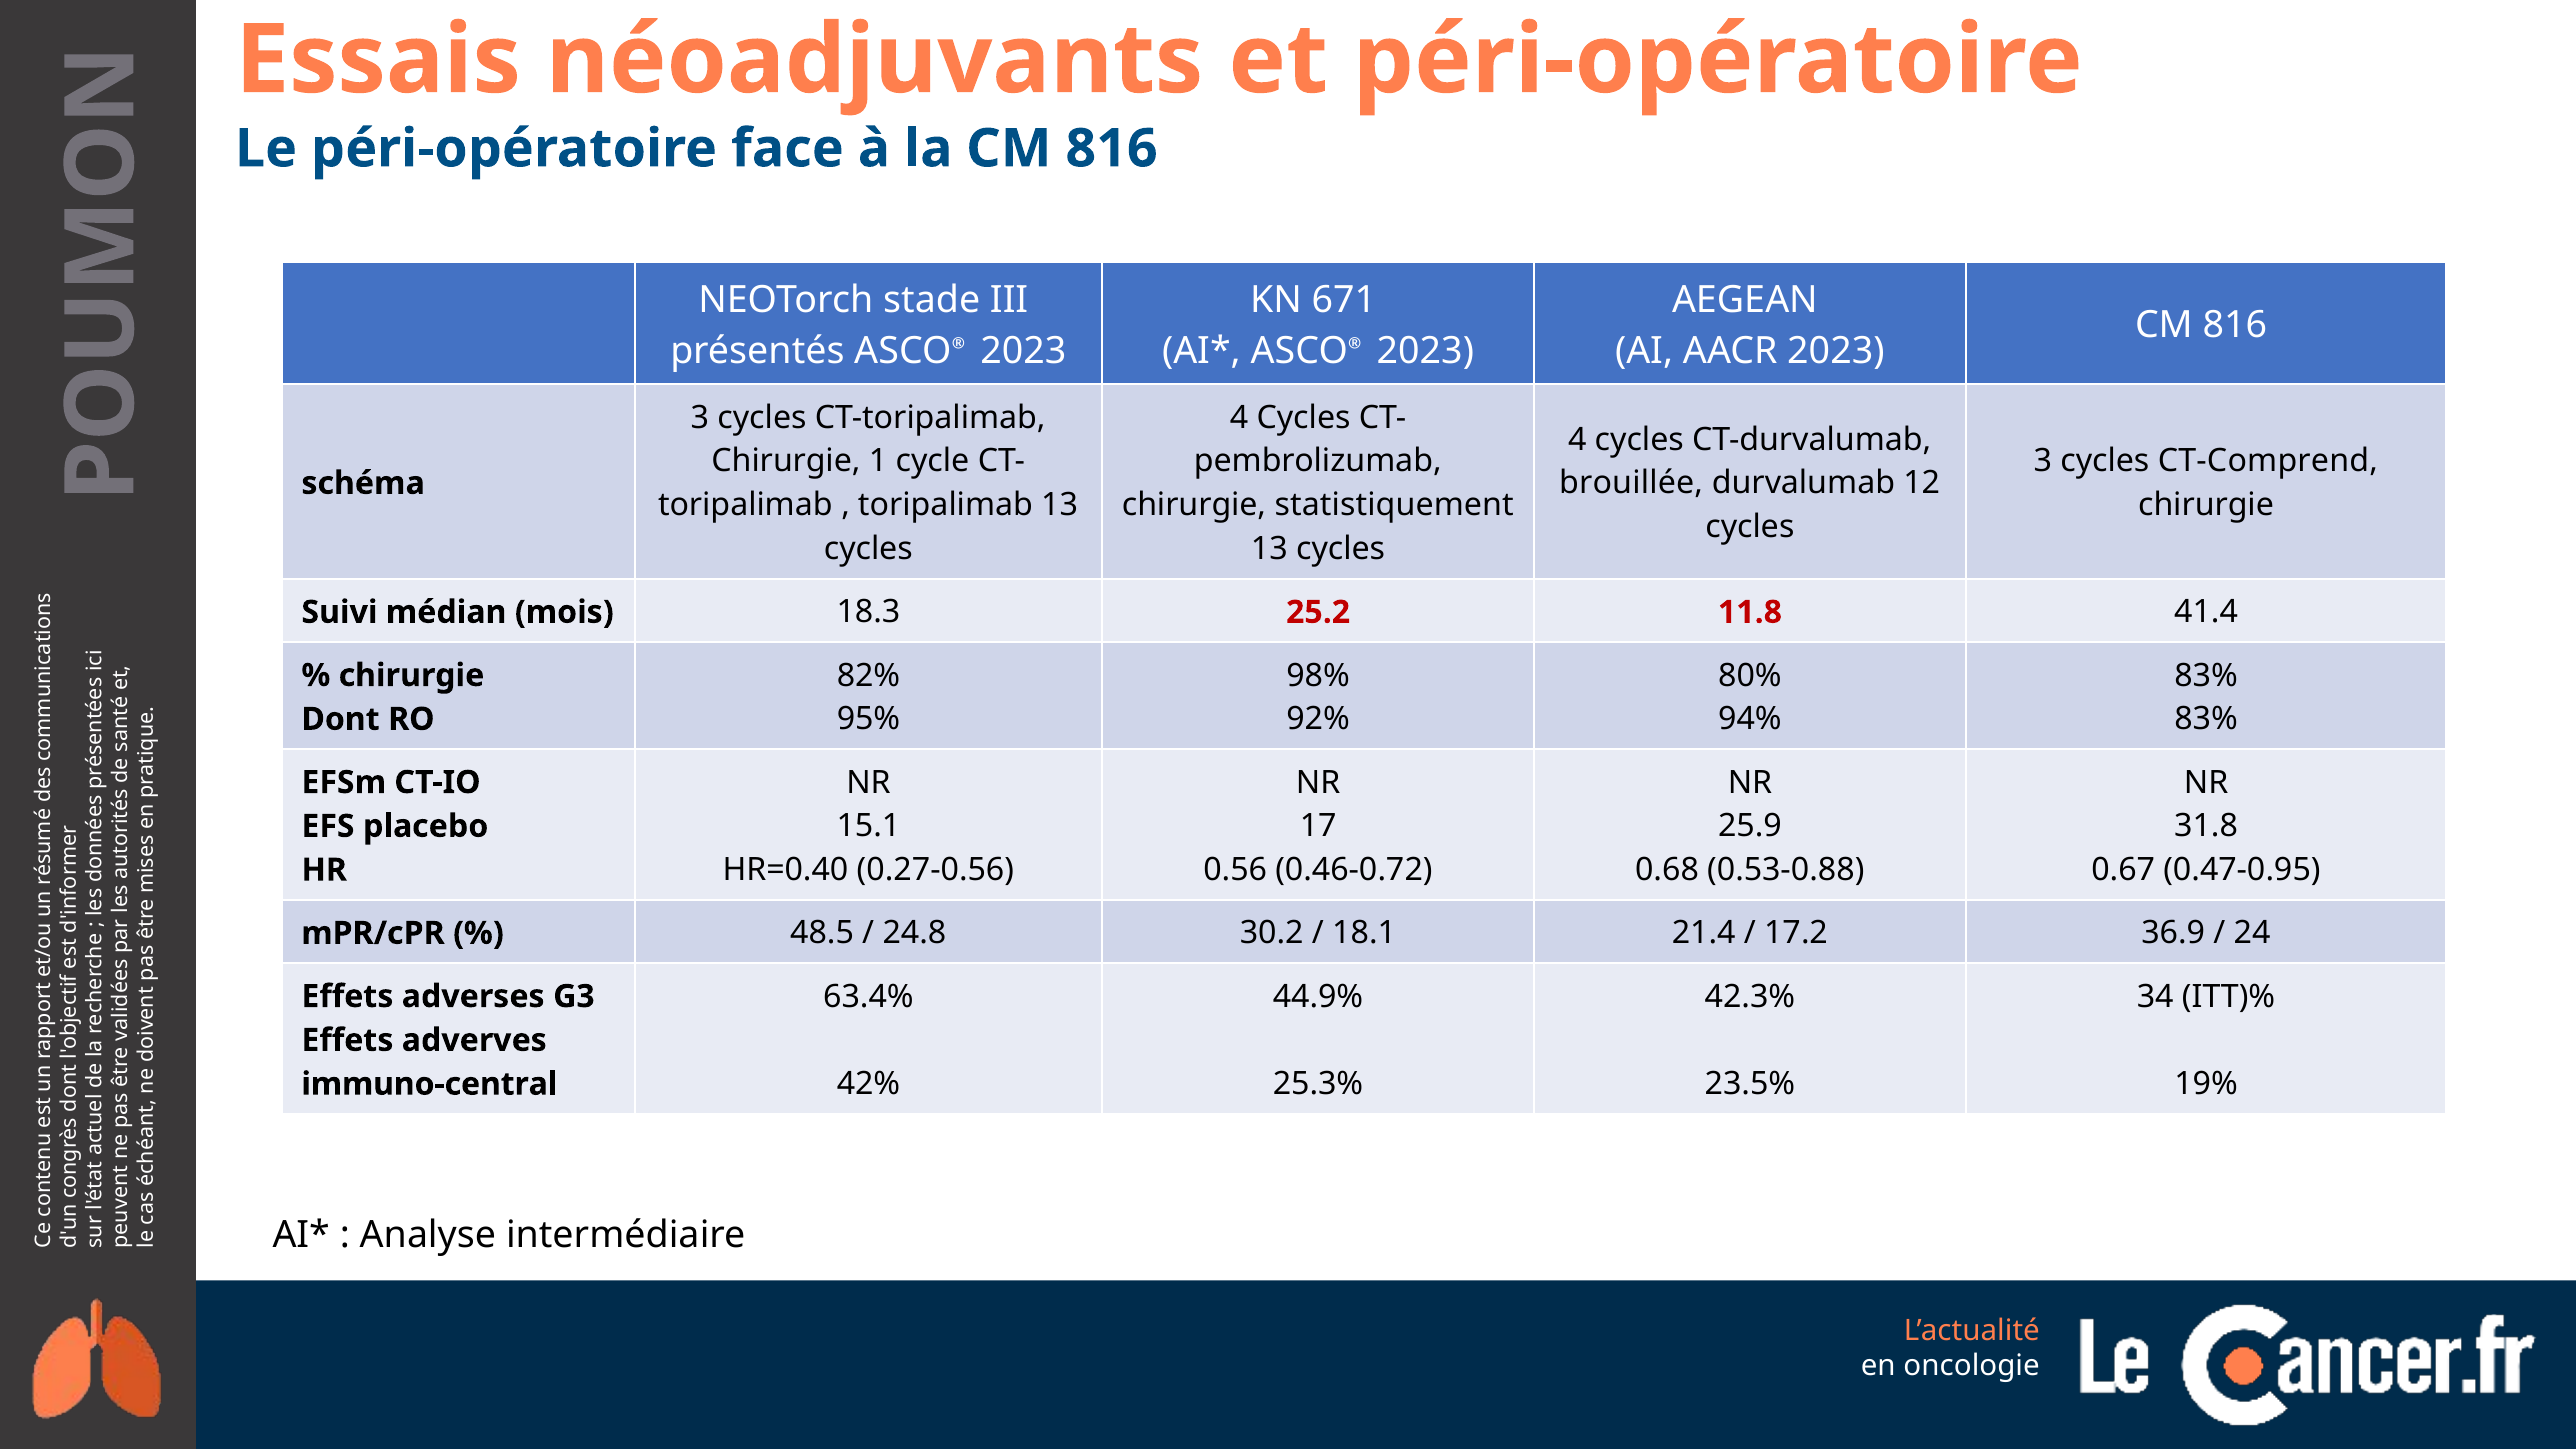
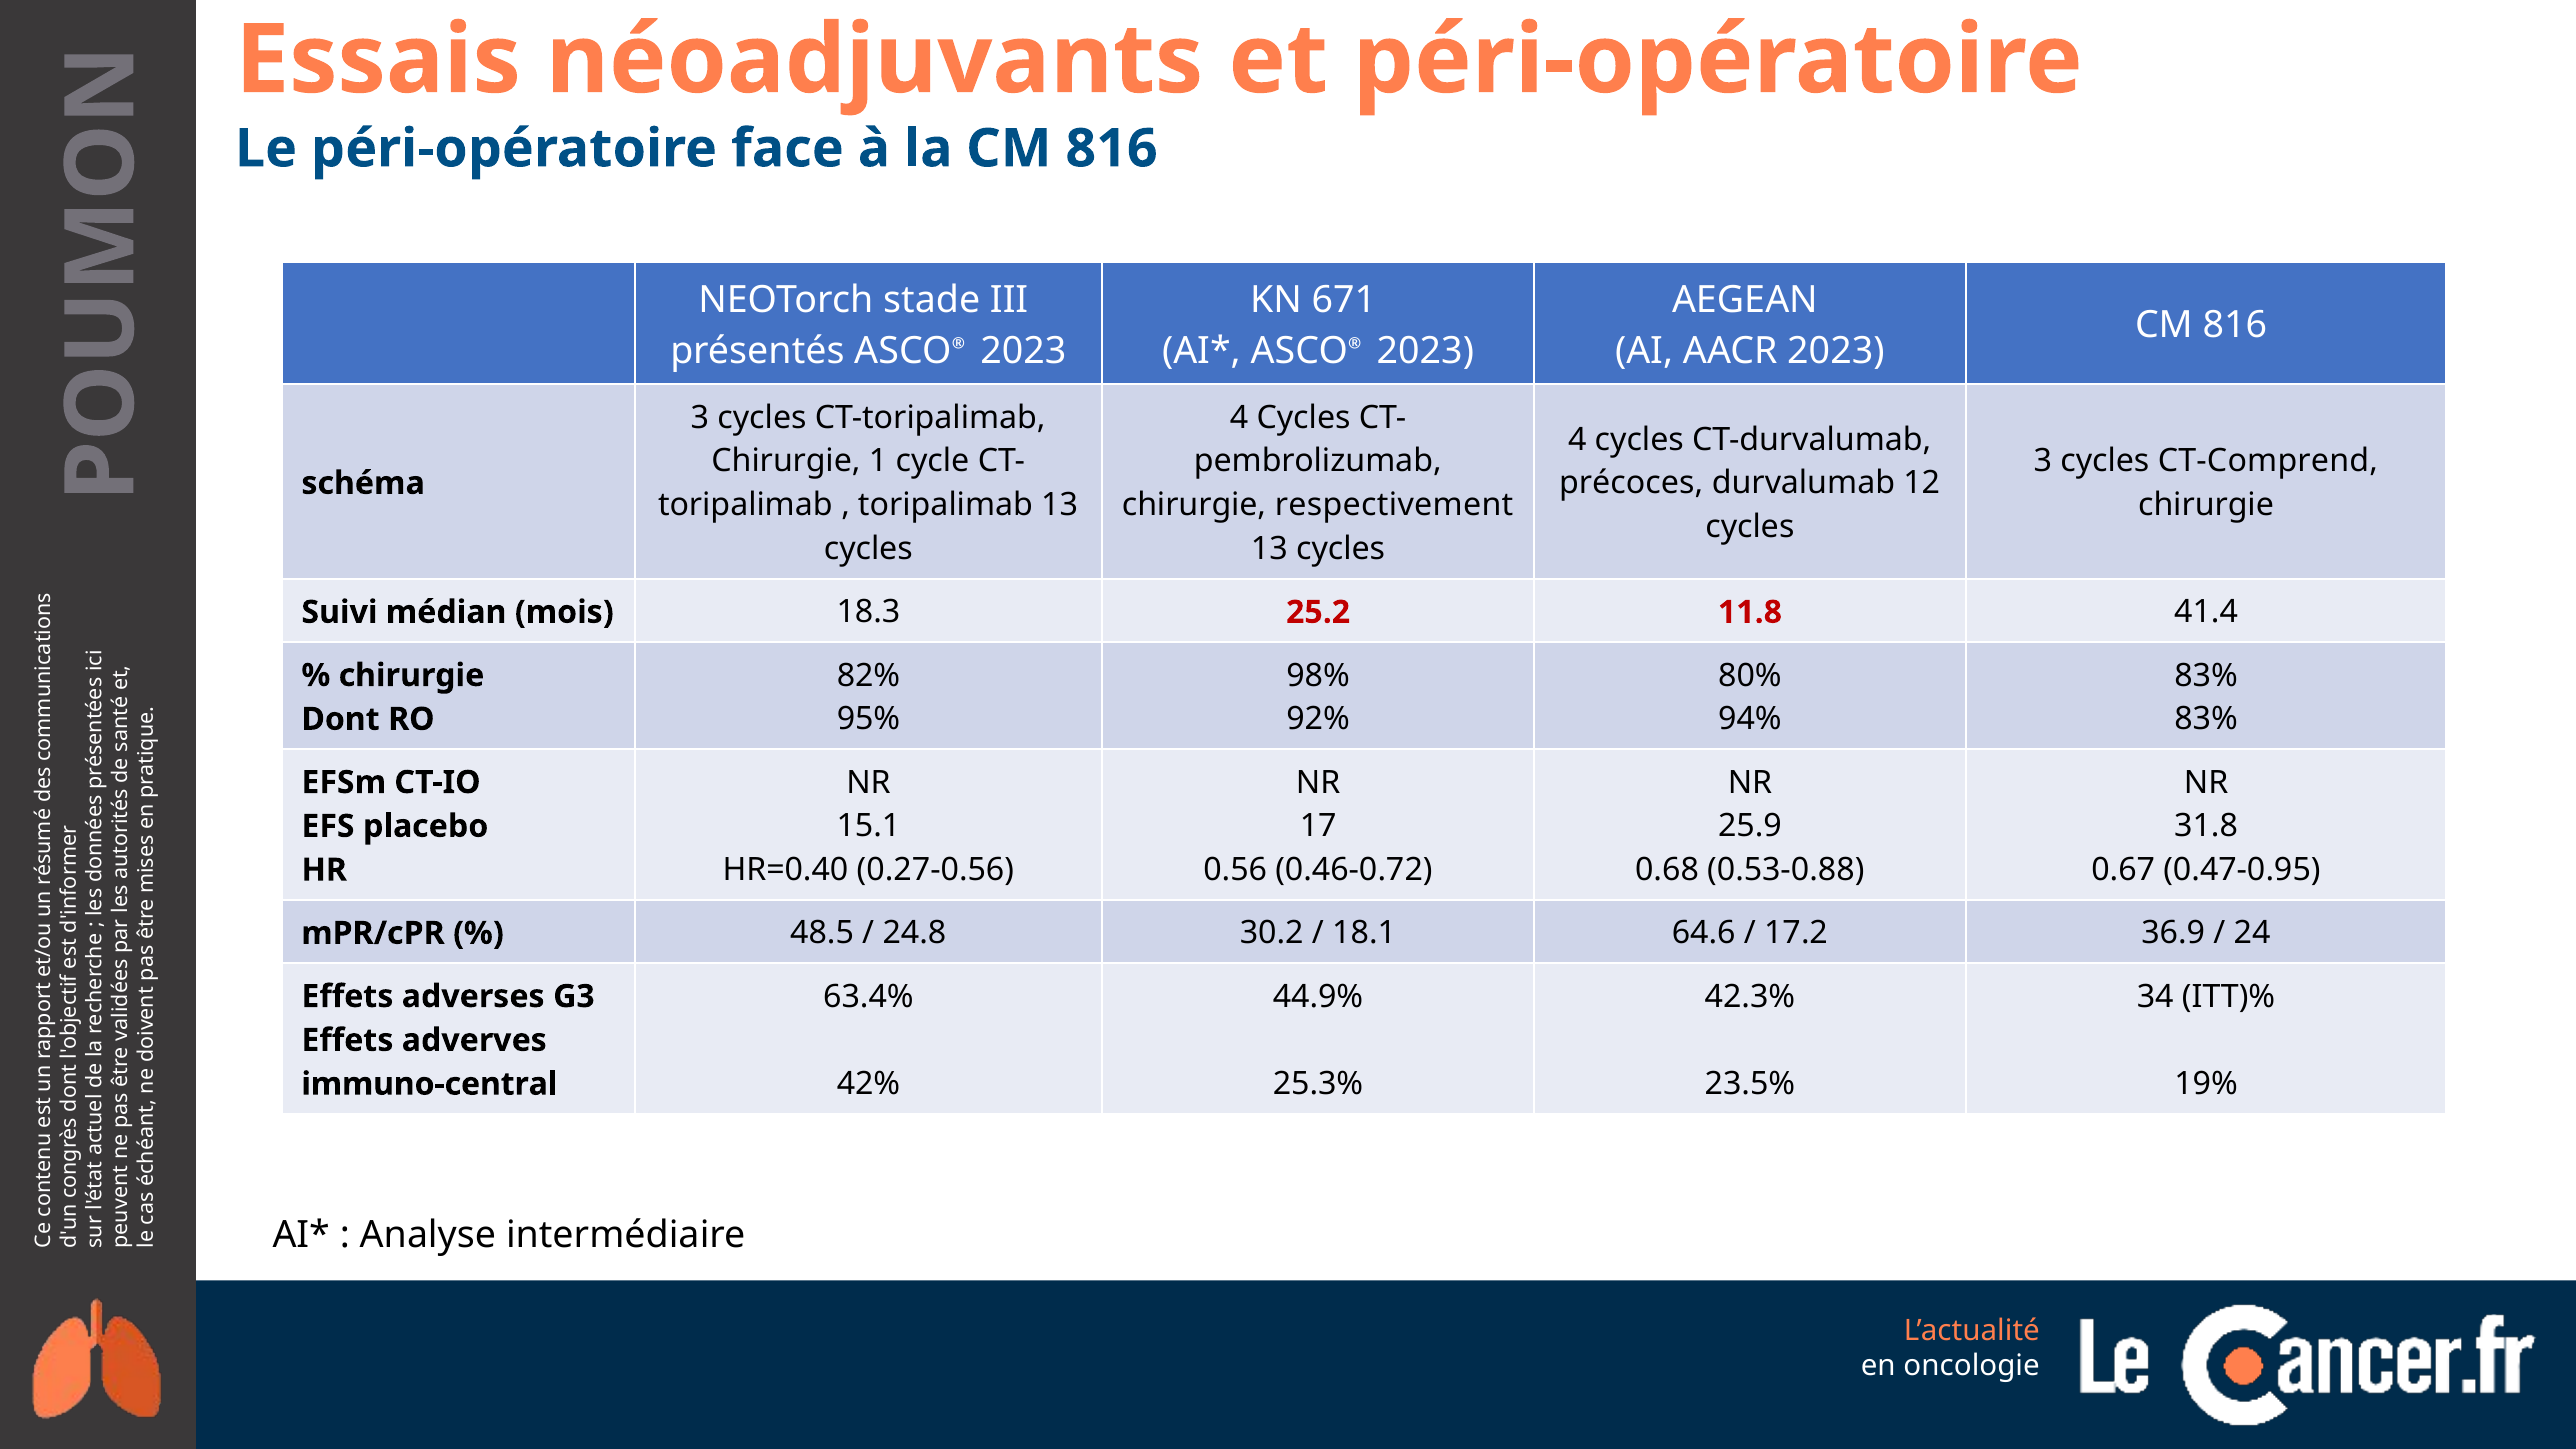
brouillée: brouillée -> précoces (1631, 483)
statistiquement: statistiquement -> respectivement (1394, 505)
21.4: 21.4 -> 64.6 (1704, 933)
